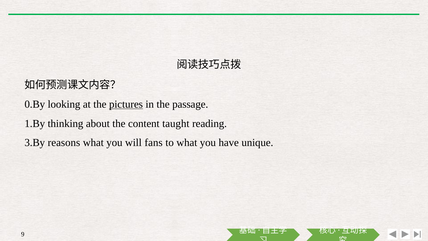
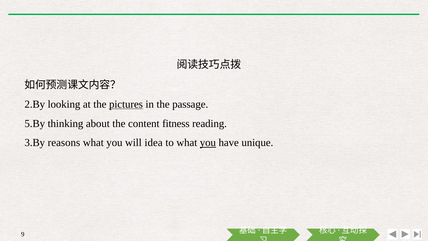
0.By: 0.By -> 2.By (35, 104)
1.By: 1.By -> 5.By (35, 123)
taught: taught -> fitness (176, 123)
fans: fans -> idea (154, 143)
you underline: none -> present (208, 143)
